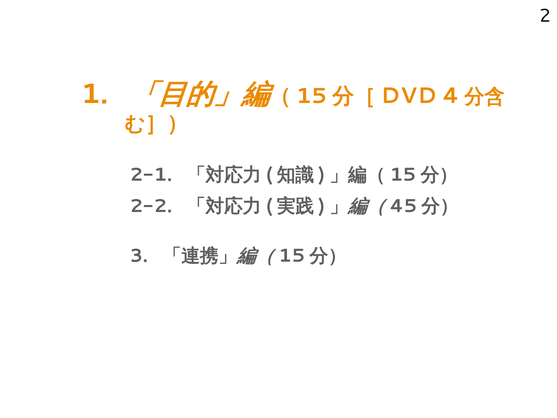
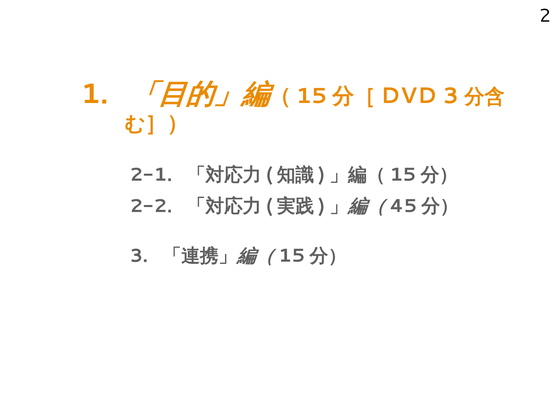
4: 4 -> 3 (451, 96)
